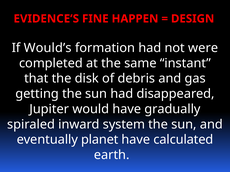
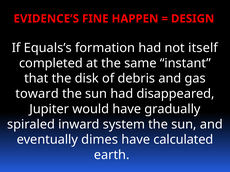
Would’s: Would’s -> Equals’s (48, 48)
were: were -> itself (203, 48)
getting: getting -> toward (37, 94)
planet: planet -> dimes (100, 140)
